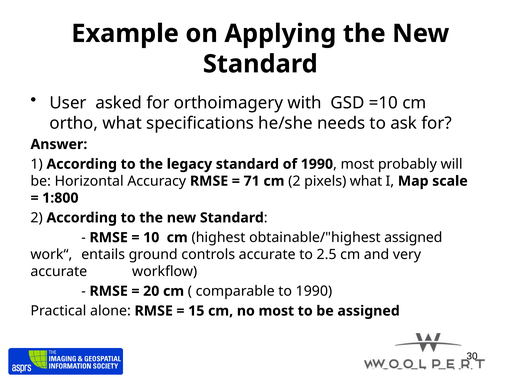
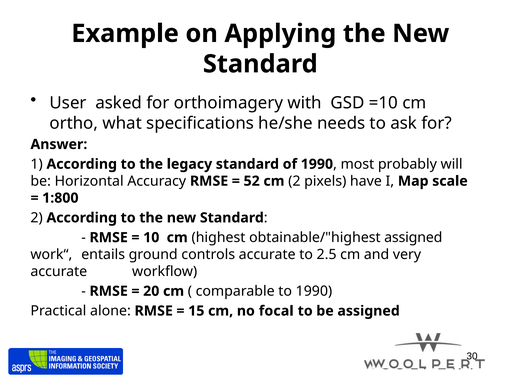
71: 71 -> 52 (252, 181)
pixels what: what -> have (366, 181)
no most: most -> focal (276, 311)
